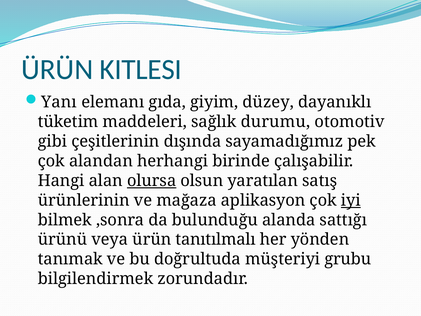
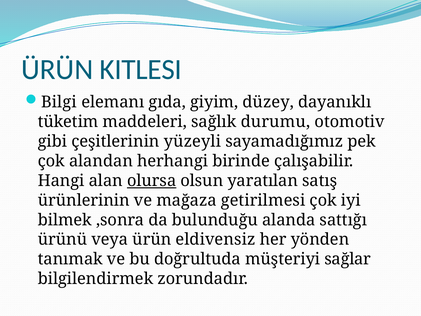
Yanı: Yanı -> Bilgi (59, 102)
dışında: dışında -> yüzeyli (192, 141)
aplikasyon: aplikasyon -> getirilmesi (263, 200)
iyi underline: present -> none (351, 200)
tanıtılmalı: tanıtılmalı -> eldivensiz (215, 239)
grubu: grubu -> sağlar (348, 259)
